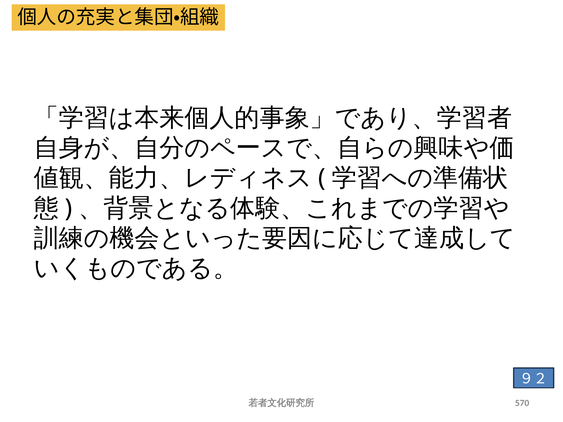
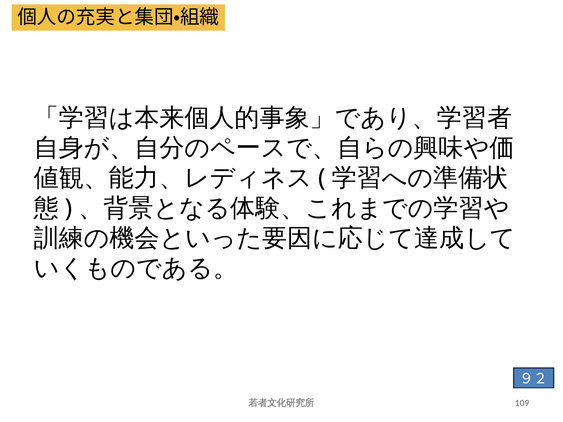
570: 570 -> 109 (522, 403)
